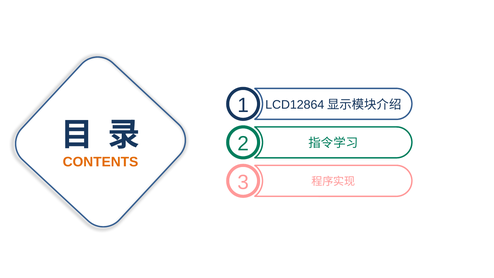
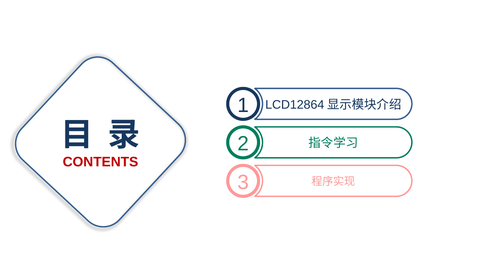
CONTENTS colour: orange -> red (100, 162)
